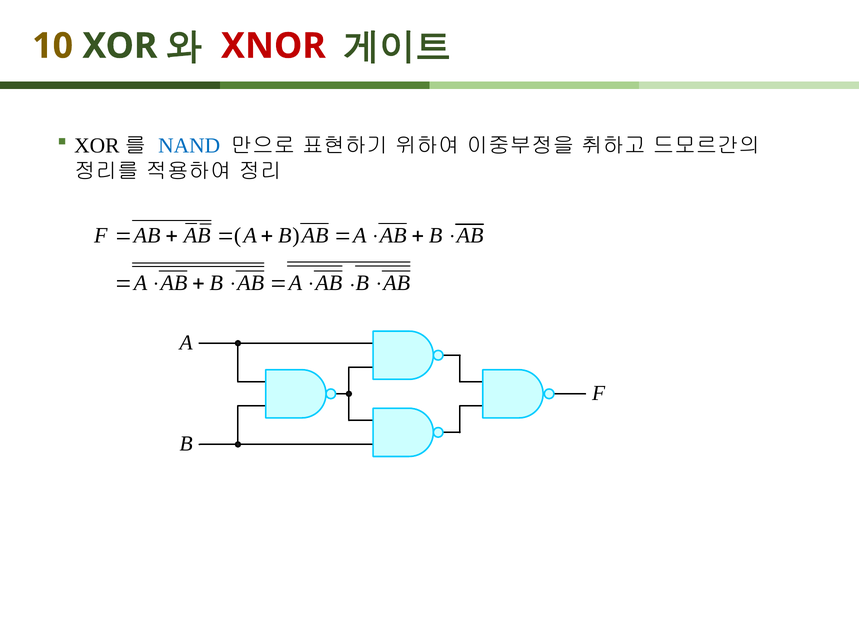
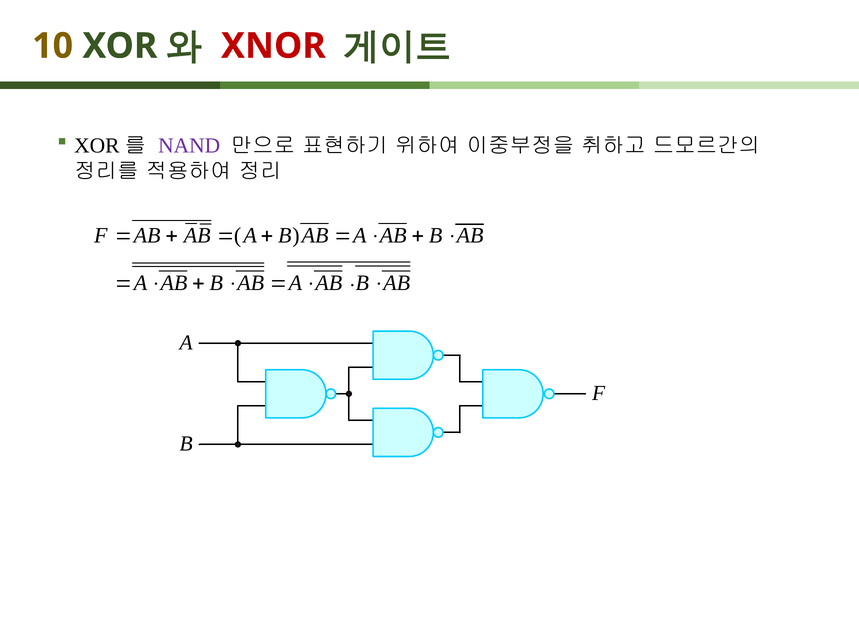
NAND colour: blue -> purple (189, 146)
